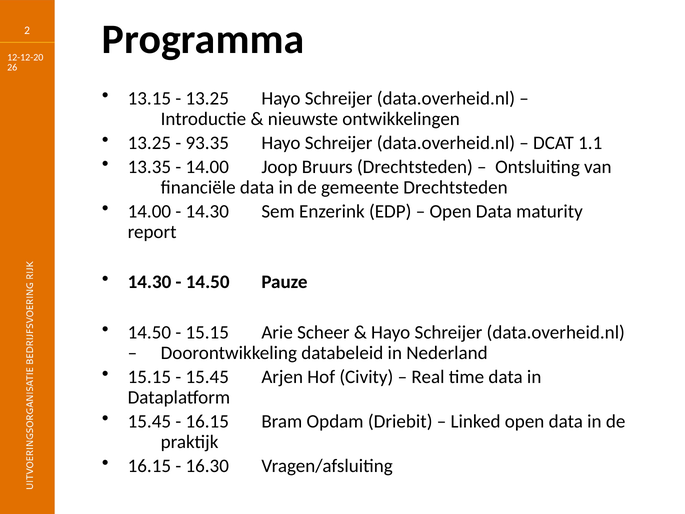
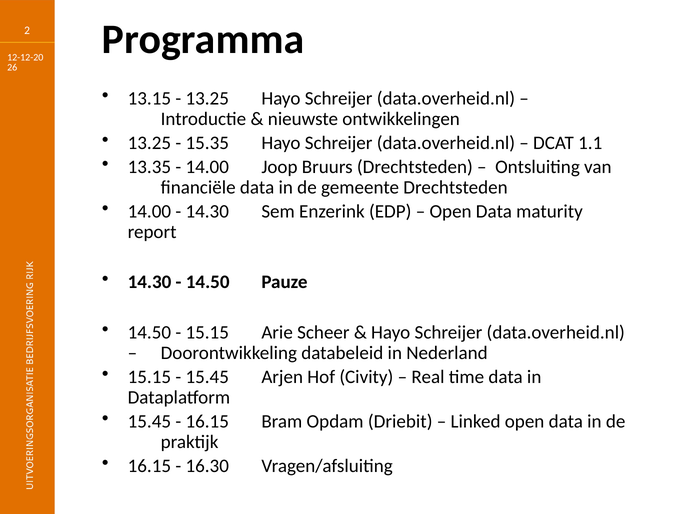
93.35: 93.35 -> 15.35 (207, 143)
